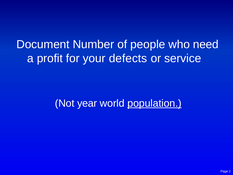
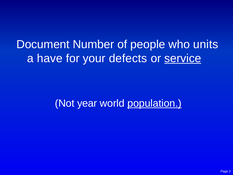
need: need -> units (206, 44)
profit: profit -> have (50, 58)
service underline: none -> present (183, 58)
